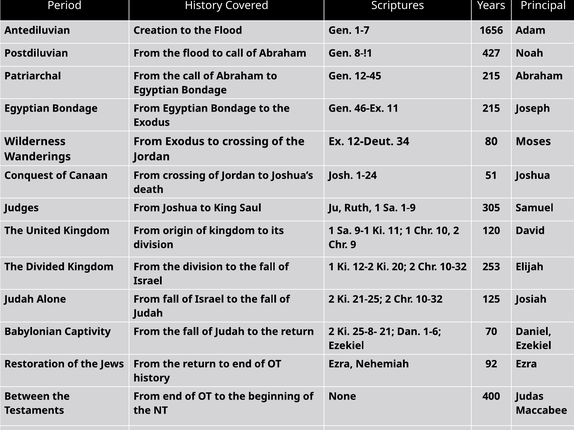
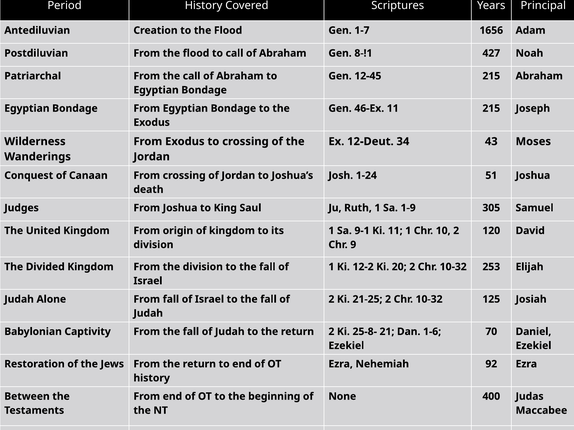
80: 80 -> 43 (491, 142)
